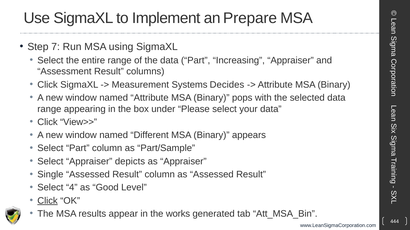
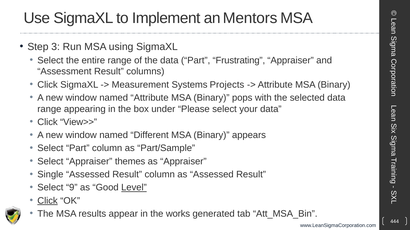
Prepare: Prepare -> Mentors (250, 18)
7: 7 -> 3 (56, 47)
Increasing: Increasing -> Frustrating (239, 60)
Decides: Decides -> Projects (227, 85)
depicts: depicts -> themes (130, 162)
4: 4 -> 9 (72, 188)
Level underline: none -> present (134, 188)
